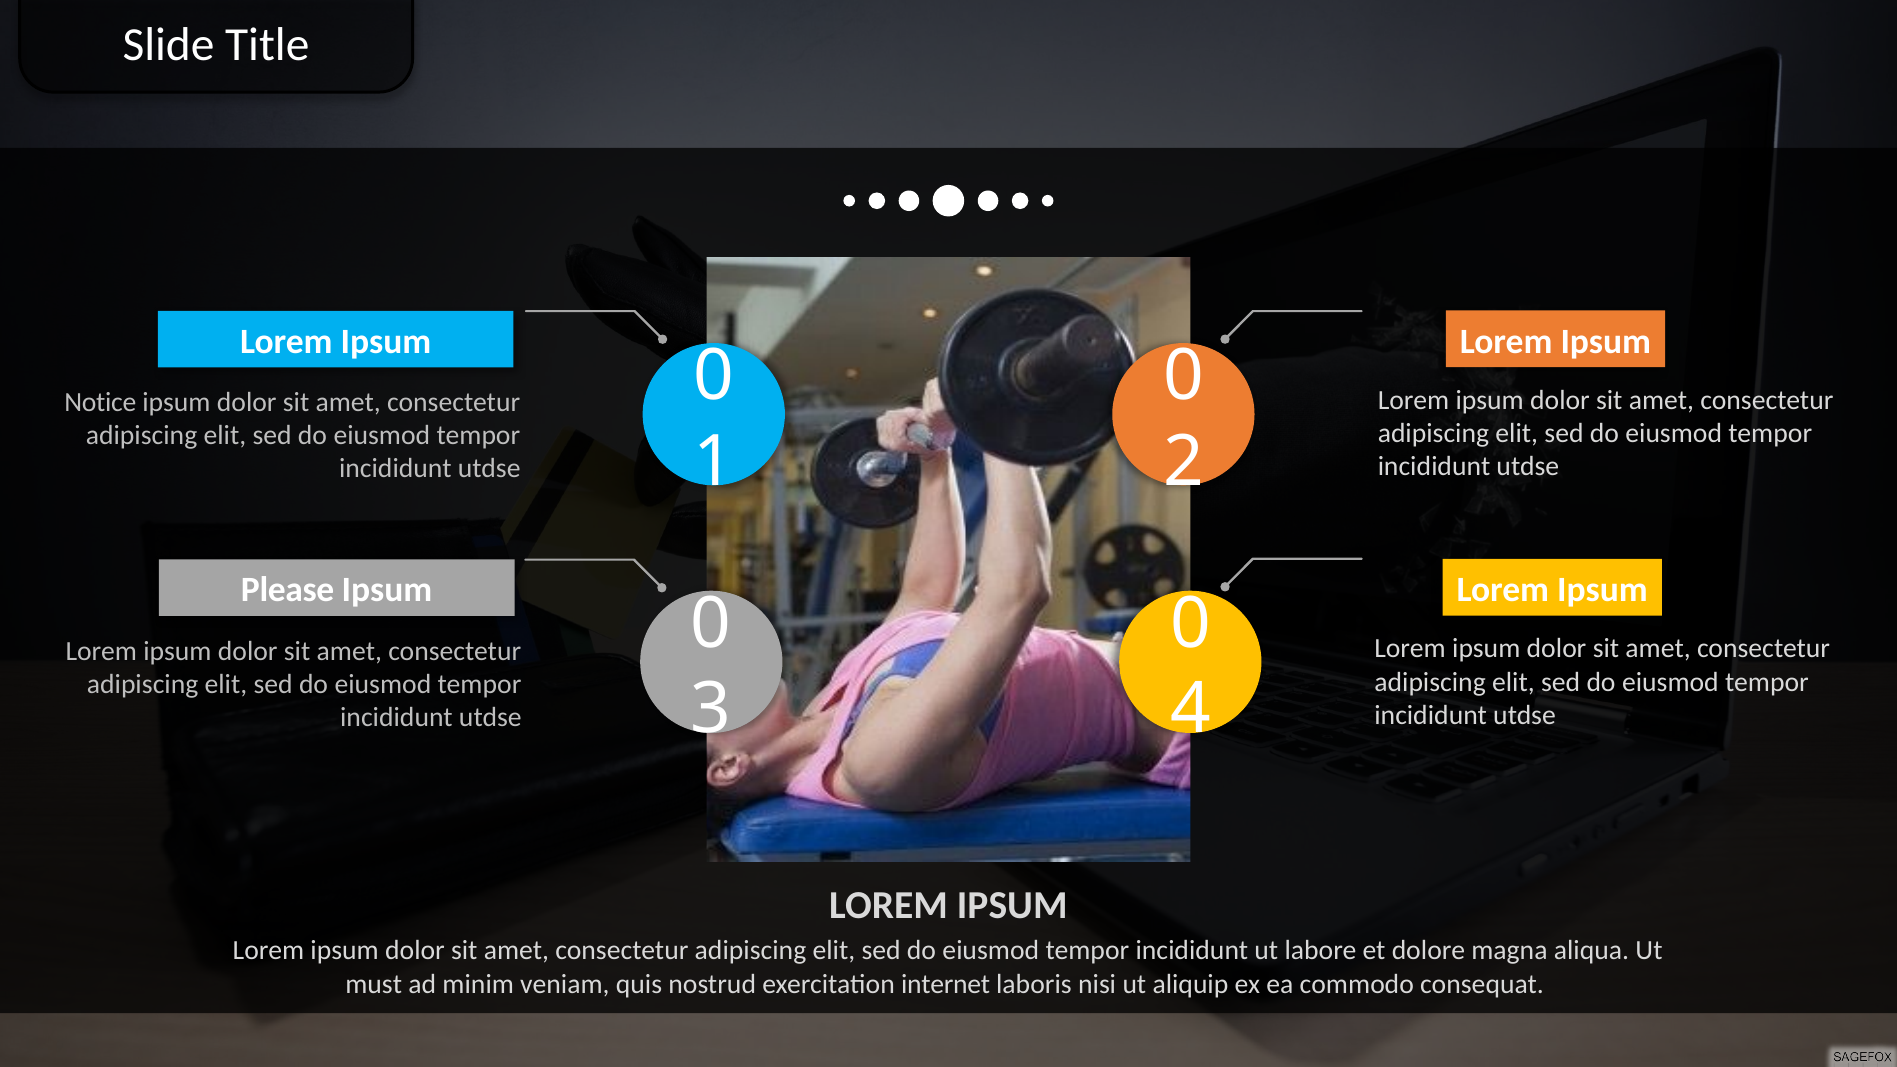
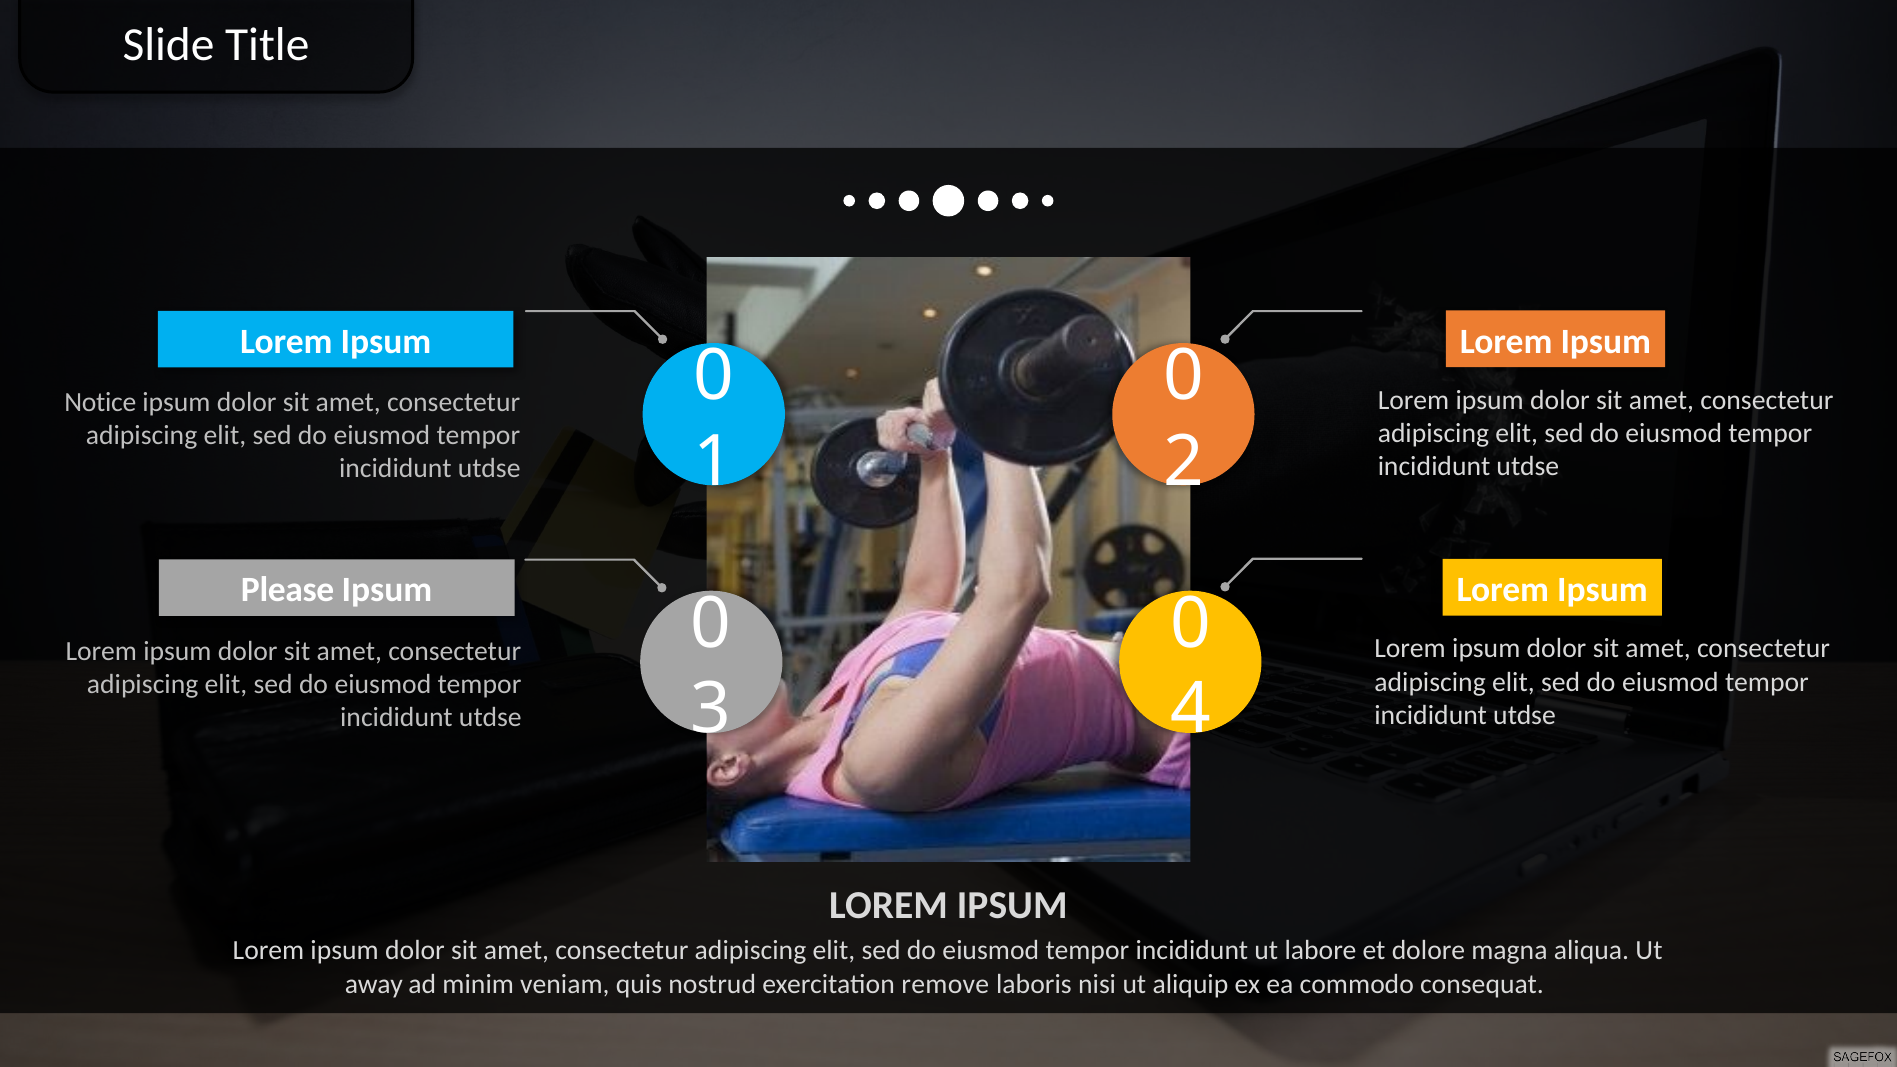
must: must -> away (374, 984)
internet: internet -> remove (945, 984)
